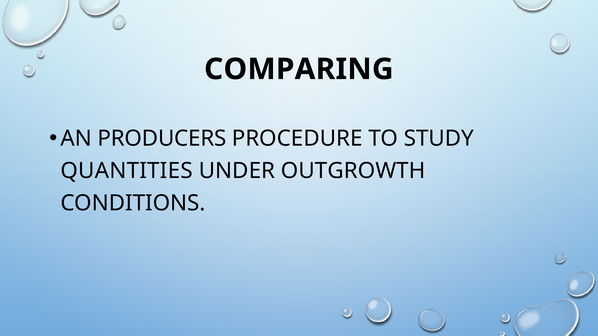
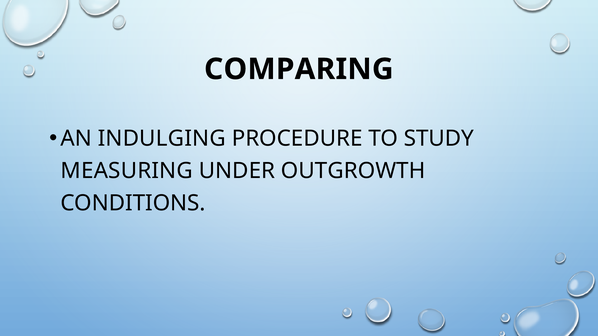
PRODUCERS: PRODUCERS -> INDULGING (162, 139)
QUANTITIES: QUANTITIES -> MEASURING (127, 171)
